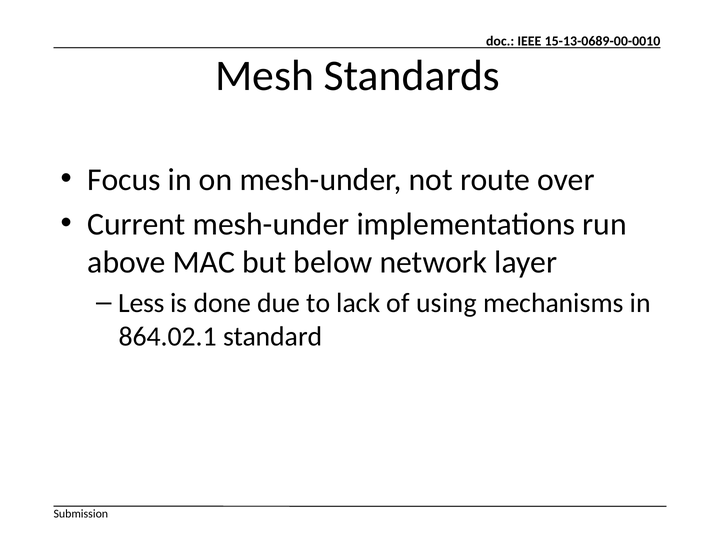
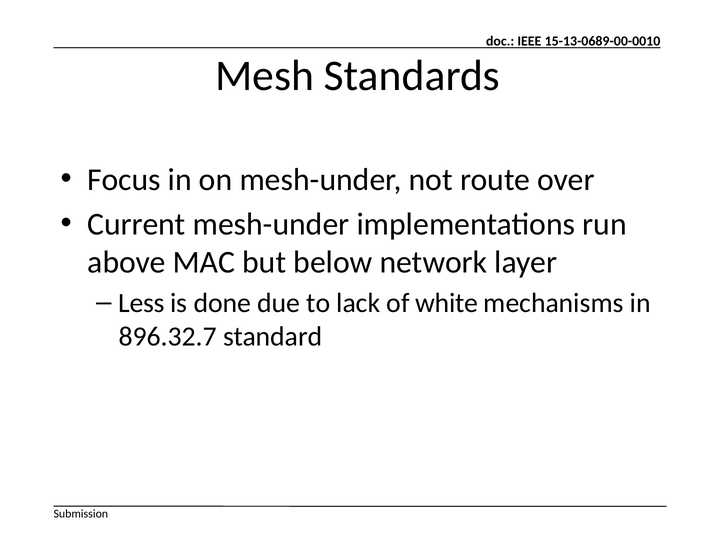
using: using -> white (447, 303)
864.02.1: 864.02.1 -> 896.32.7 (168, 336)
